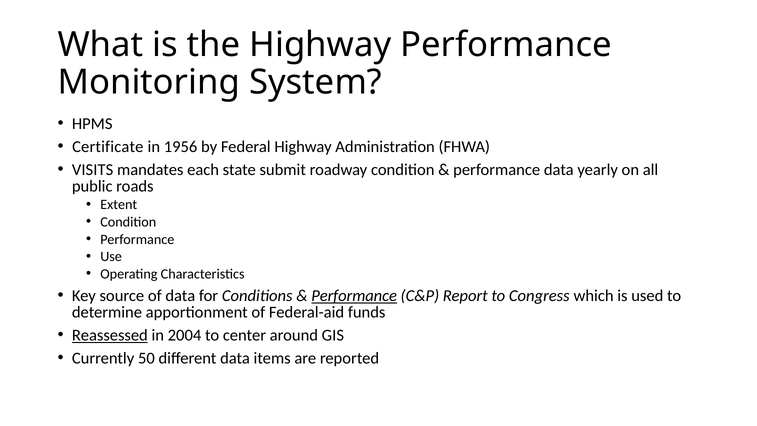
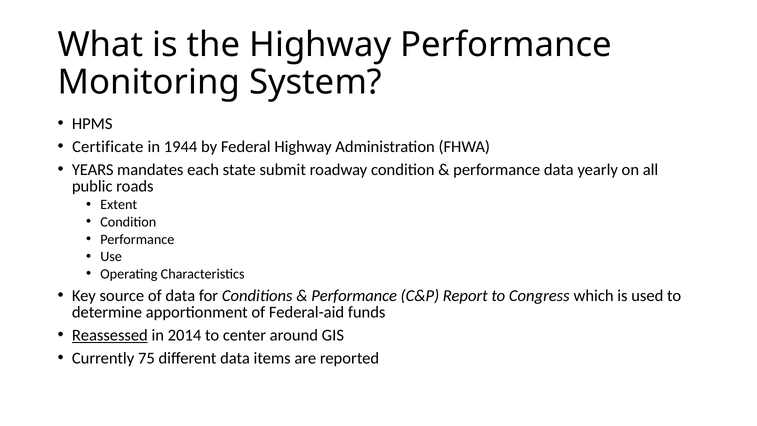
1956: 1956 -> 1944 (181, 147)
VISITS: VISITS -> YEARS (93, 170)
Performance underline: present -> none (354, 296)
2004: 2004 -> 2014 (184, 335)
50: 50 -> 75 (146, 358)
